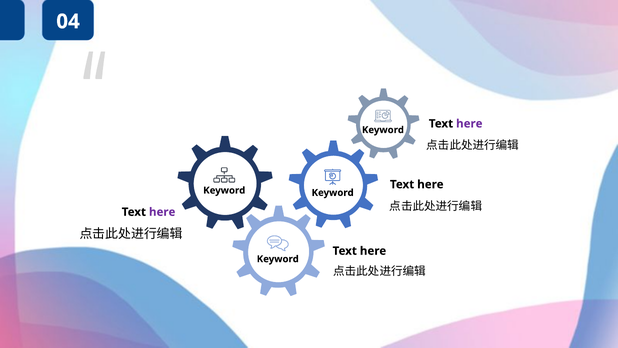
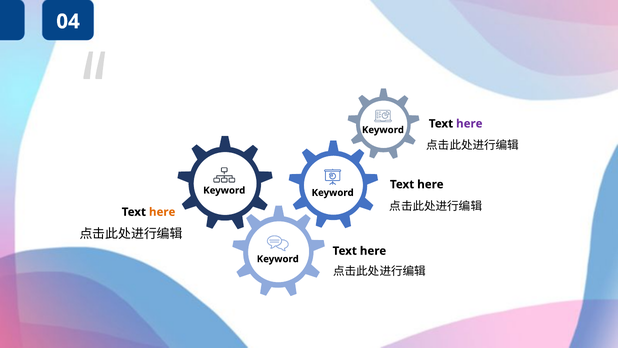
here colour: purple -> orange (162, 212)
